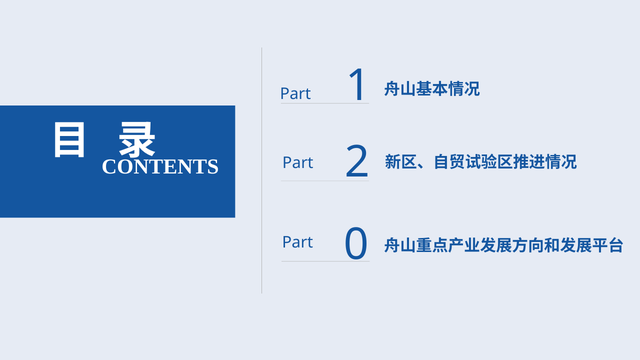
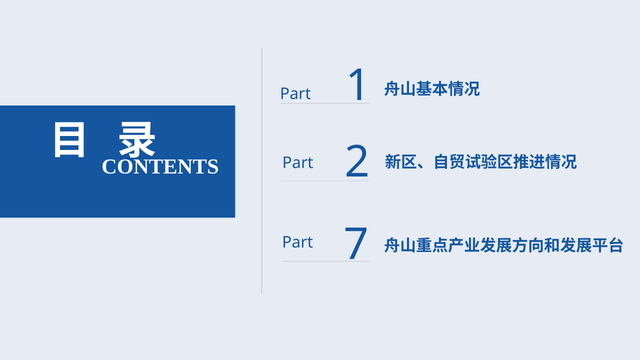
0: 0 -> 7 (356, 245)
